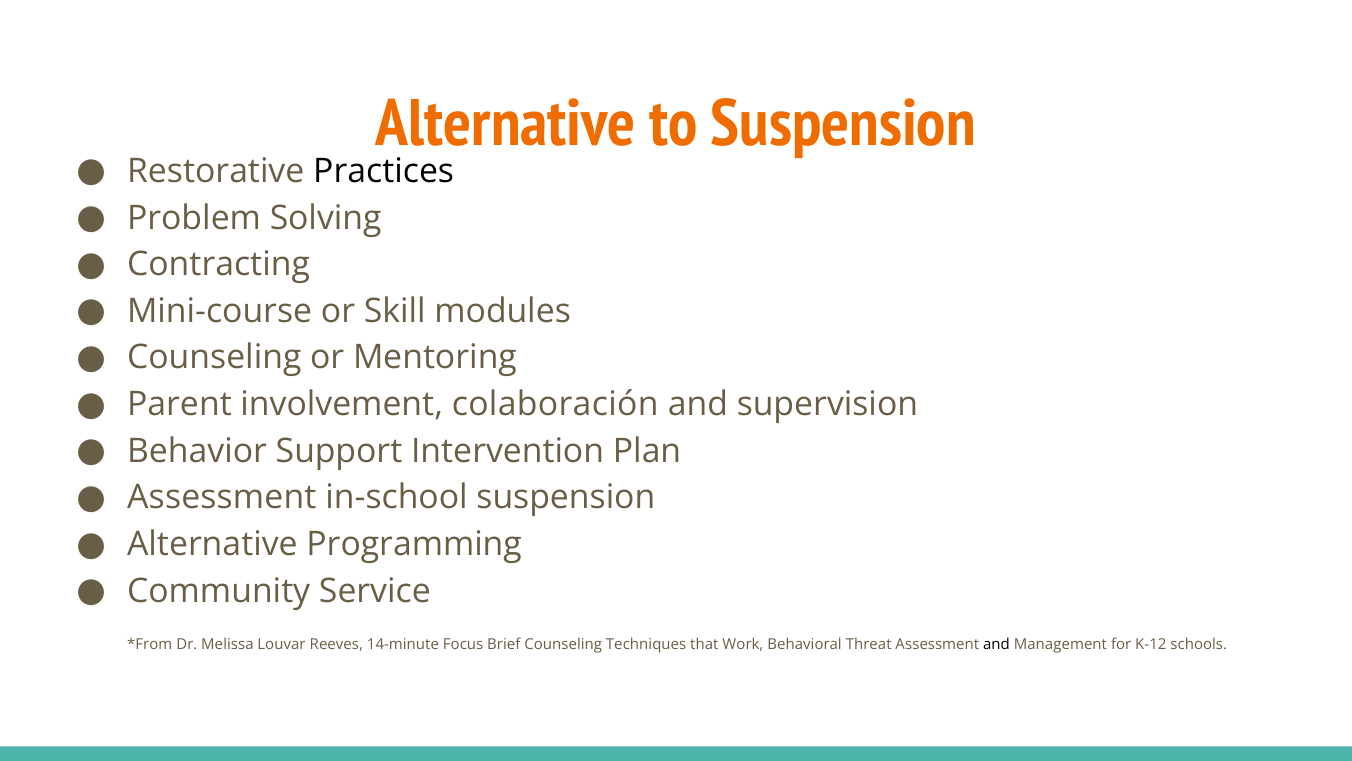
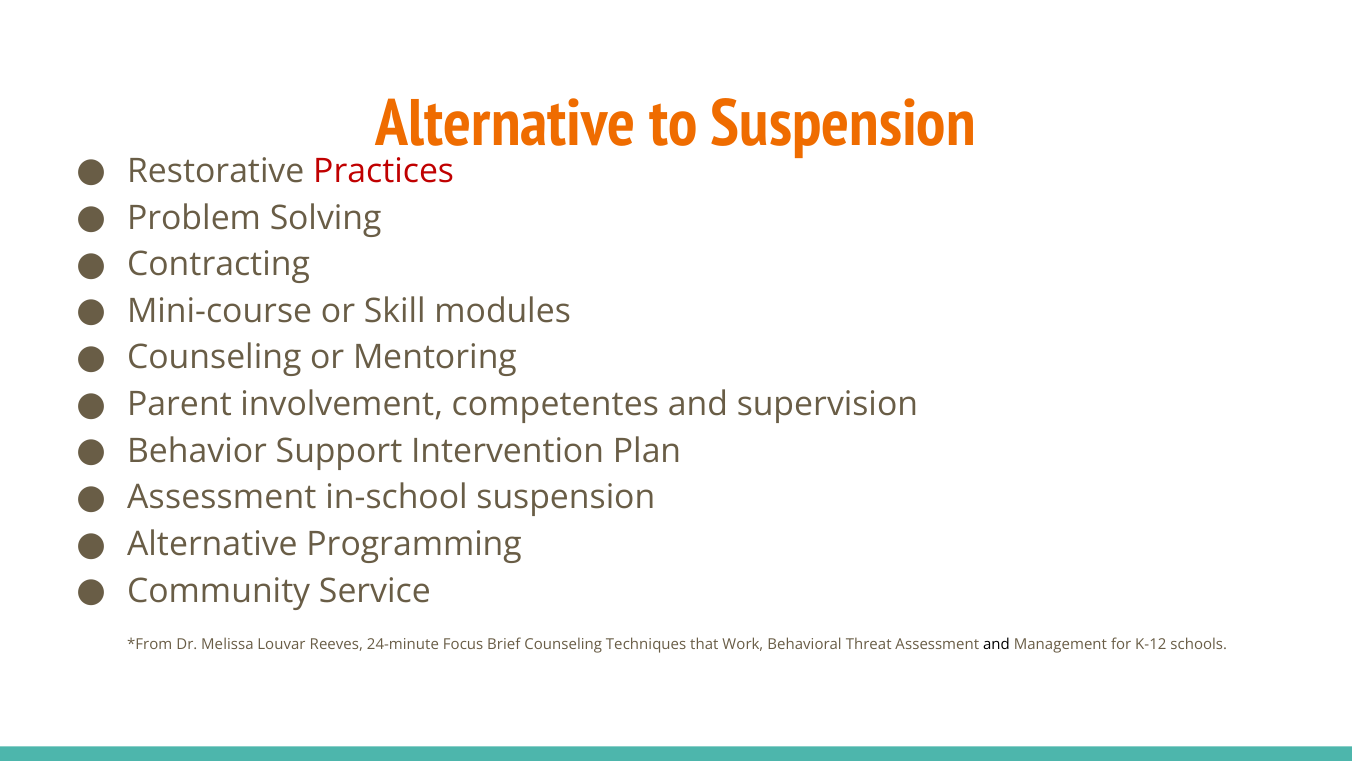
Practices colour: black -> red (384, 171)
colaboración: colaboración -> competentes (555, 404)
14-minute: 14-minute -> 24-minute (403, 644)
